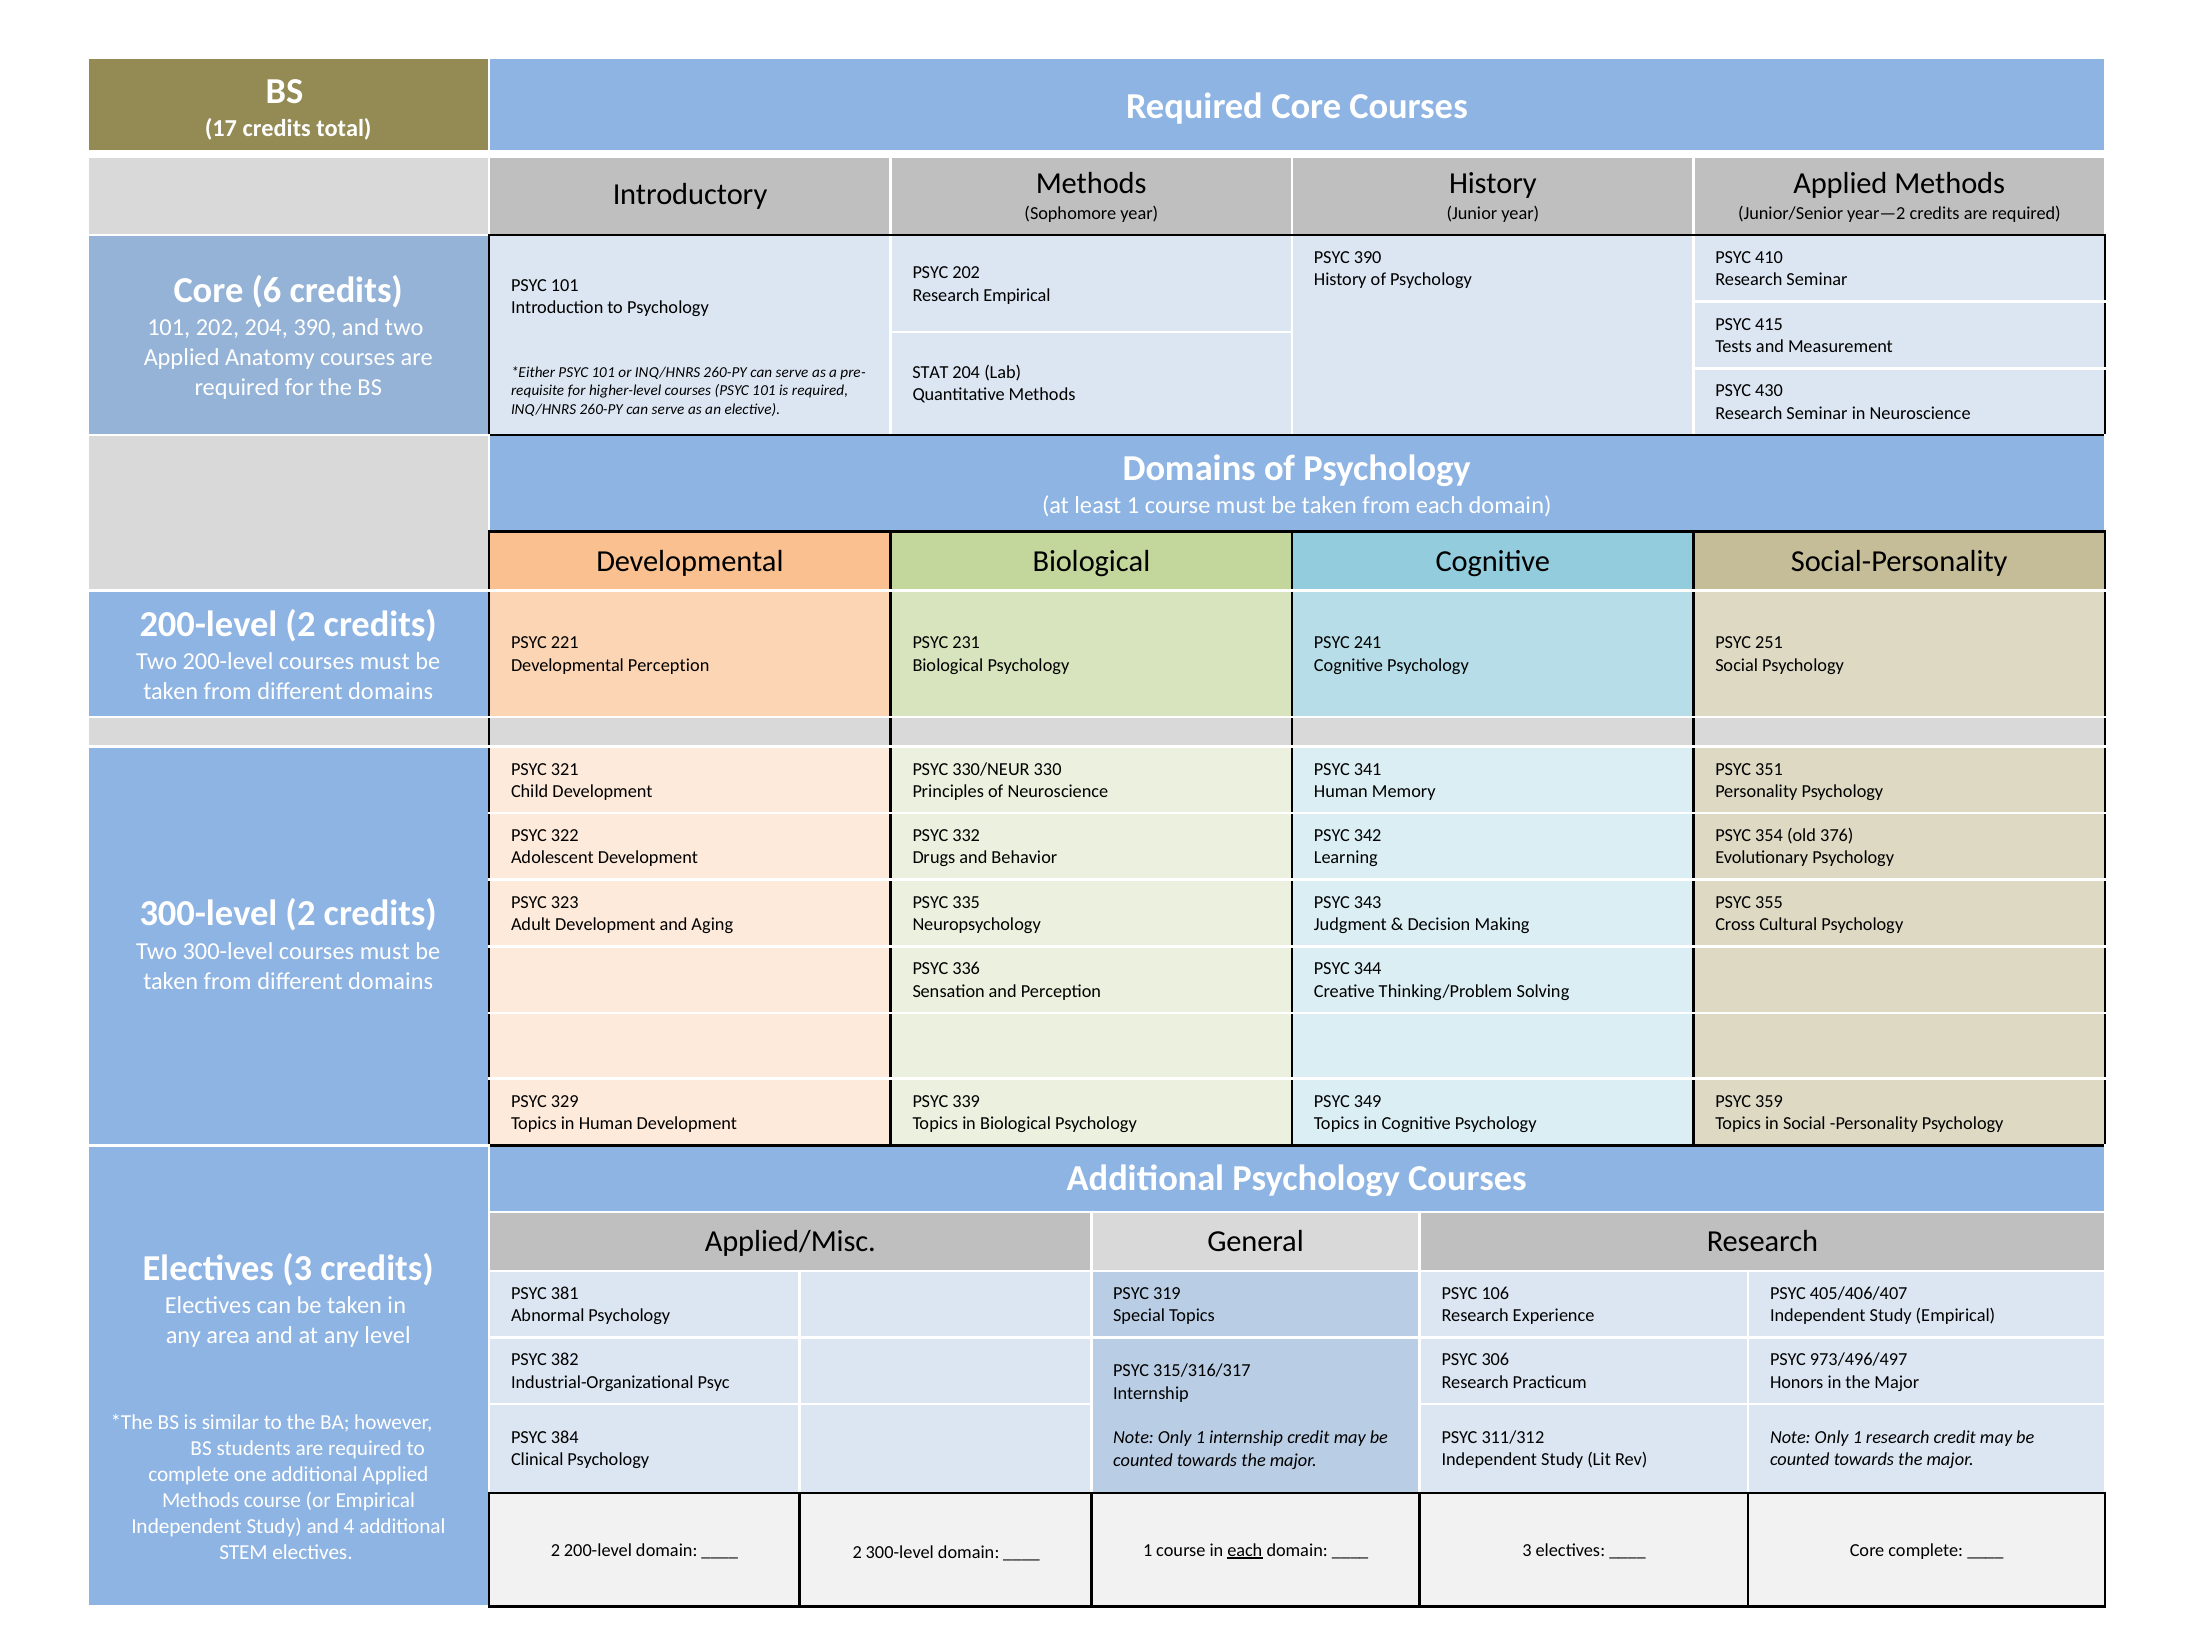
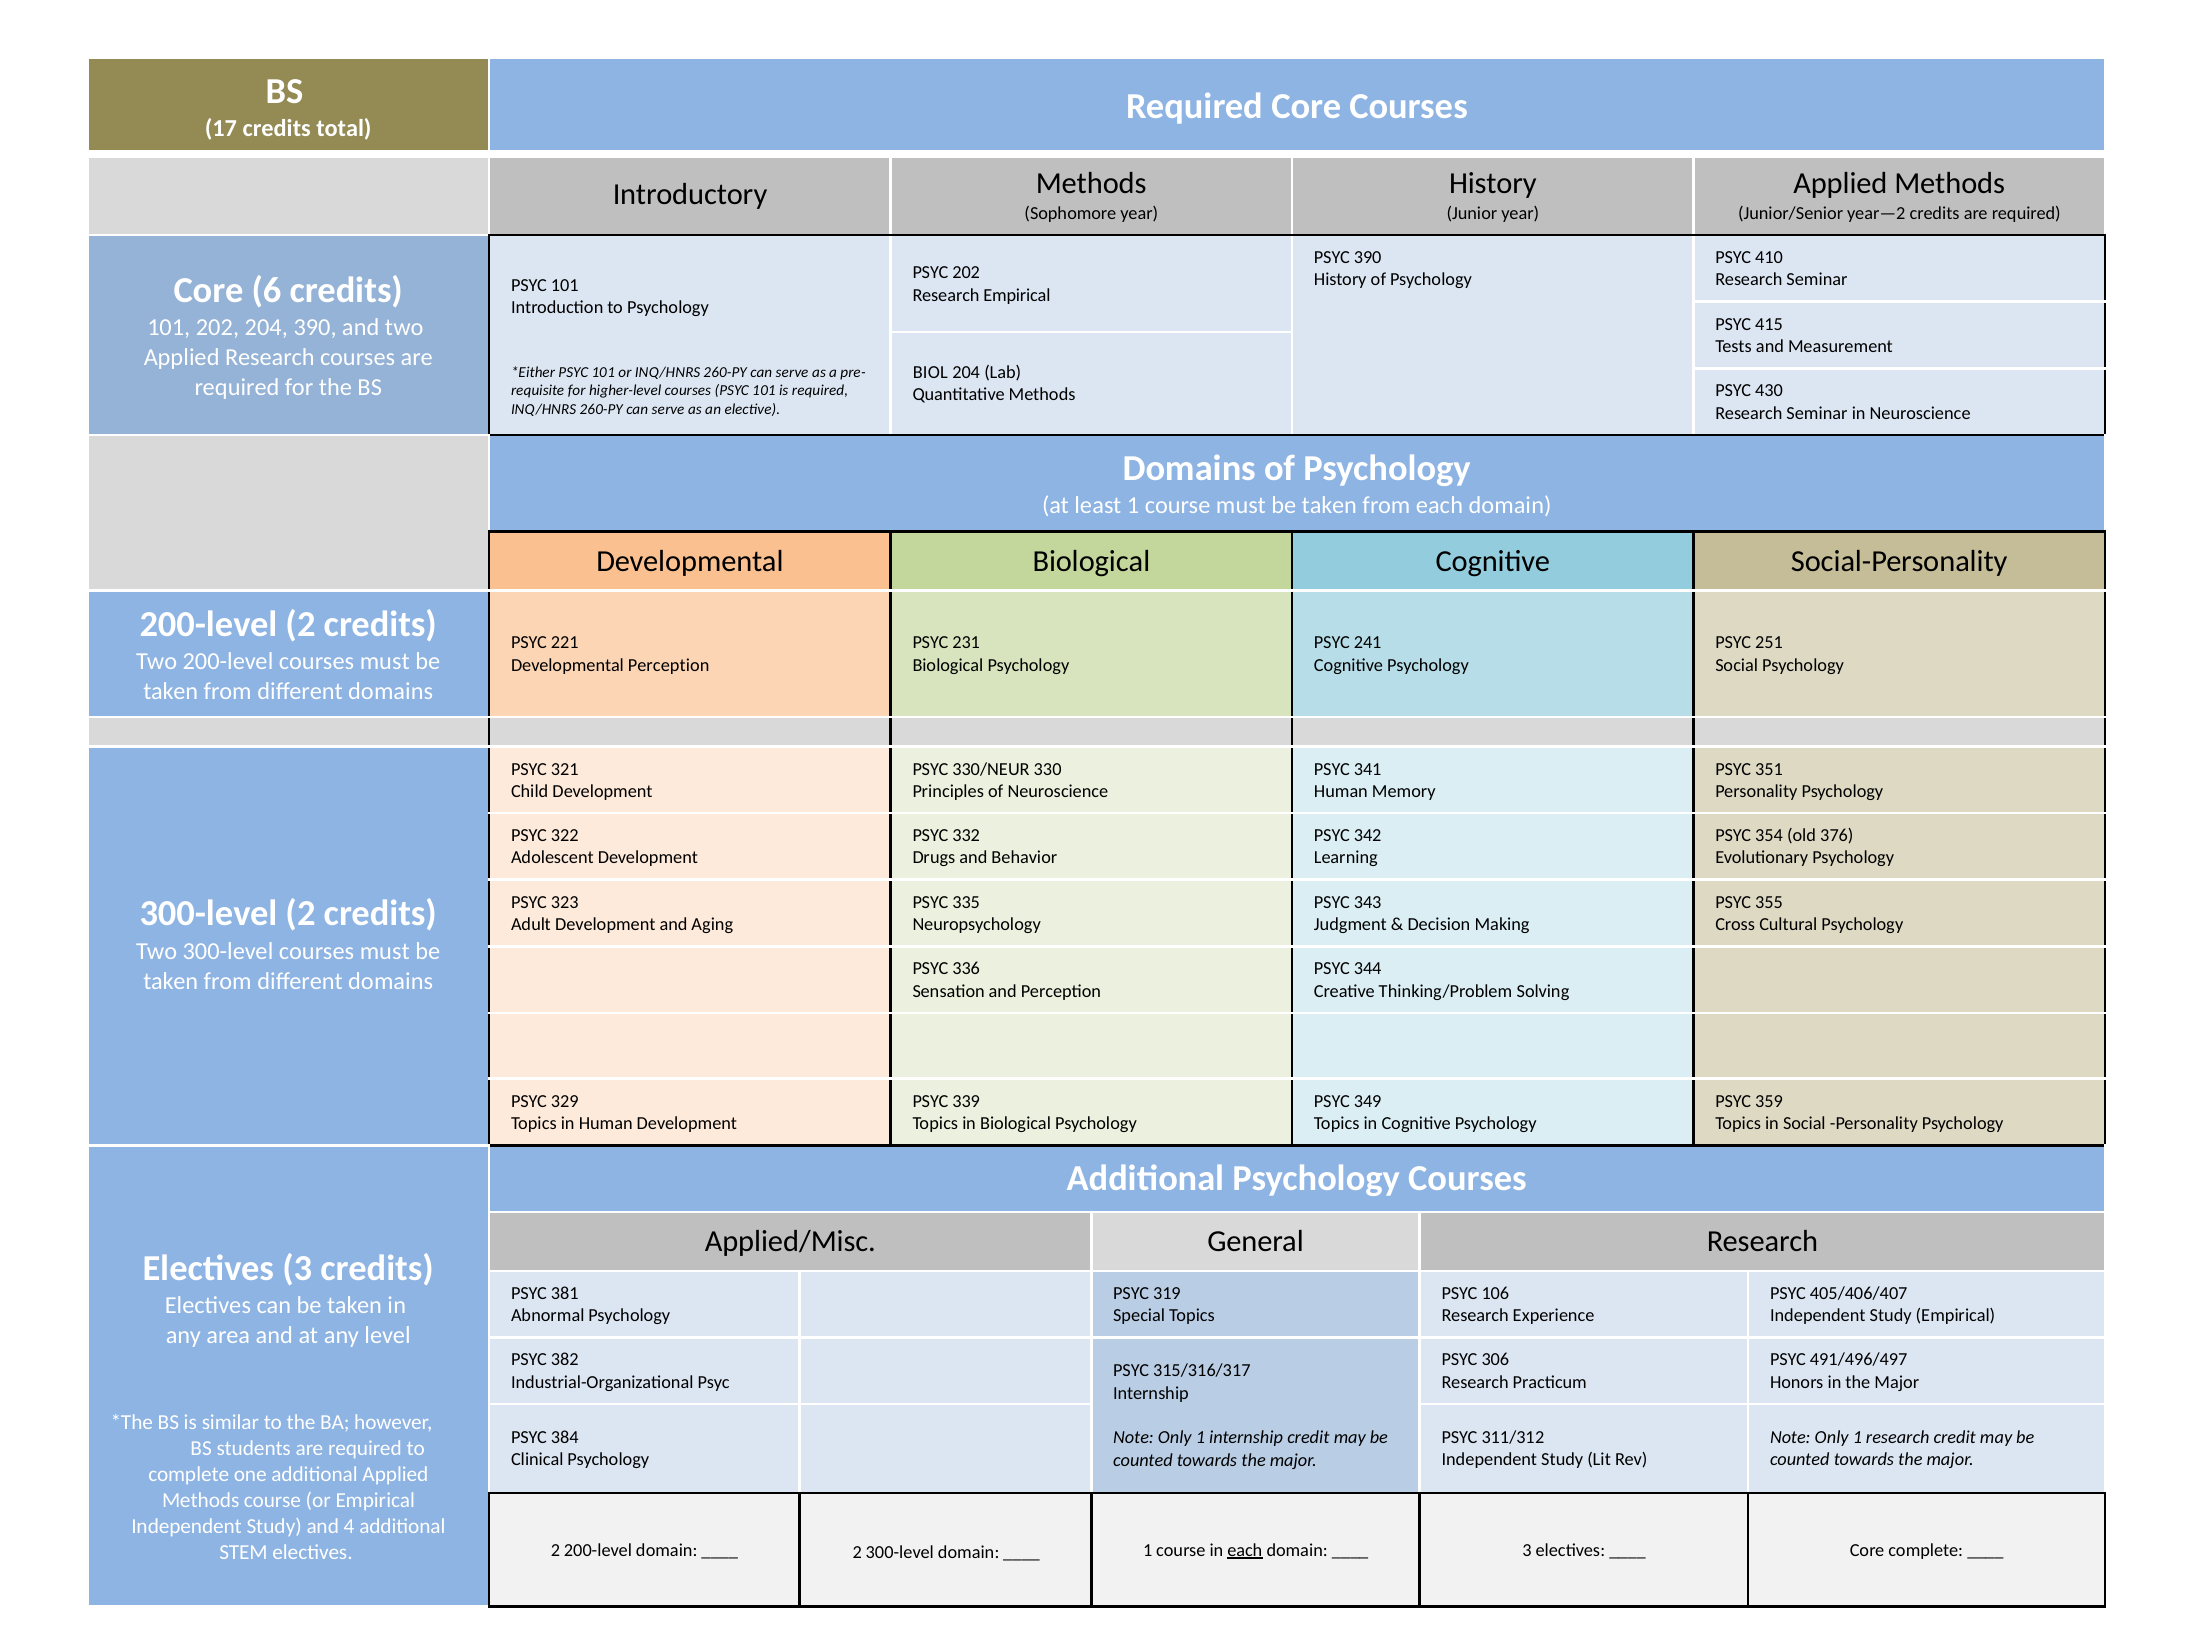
Applied Anatomy: Anatomy -> Research (270, 358)
STAT: STAT -> BIOL (930, 373)
973/496/497: 973/496/497 -> 491/496/497 (1859, 1360)
